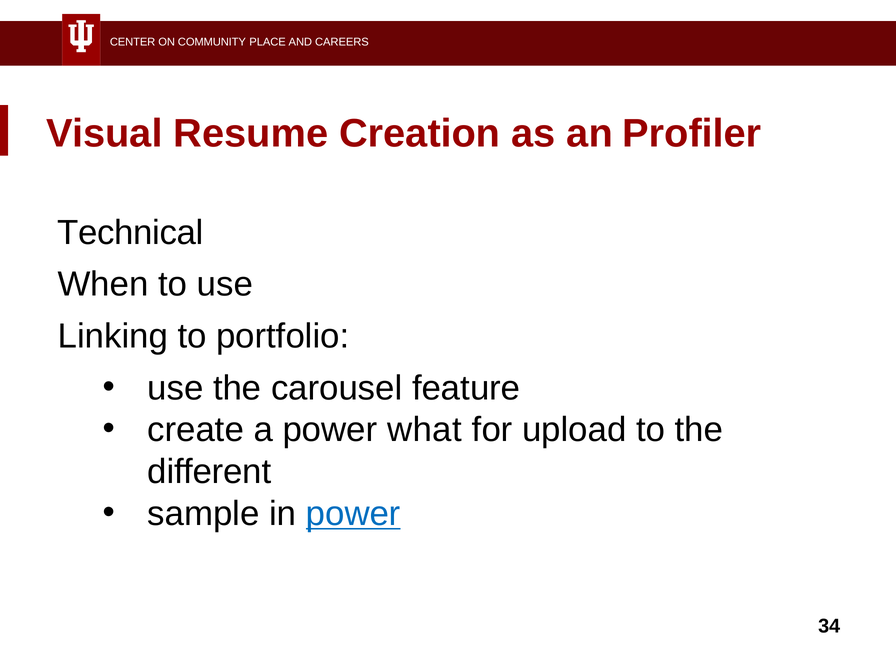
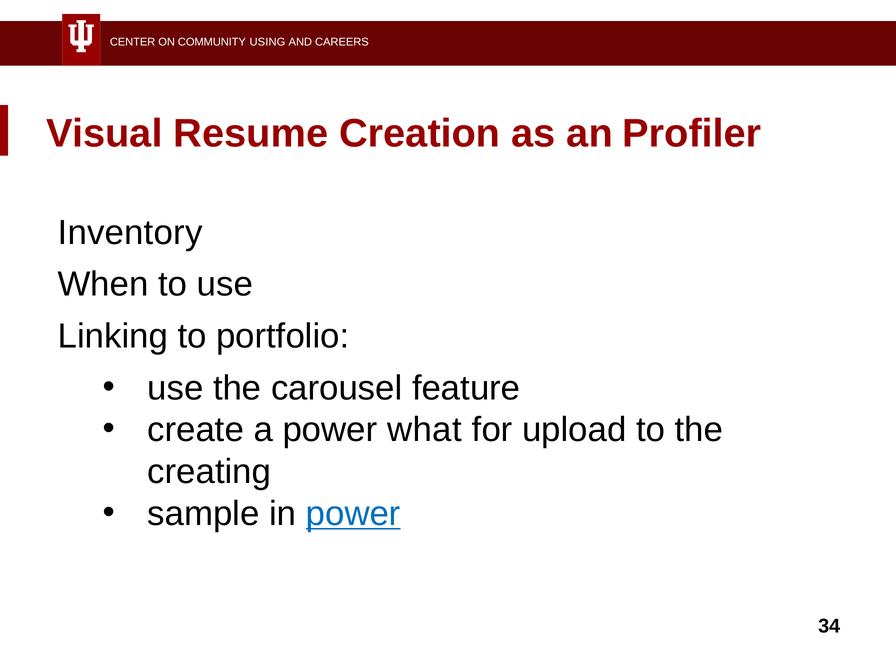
PLACE: PLACE -> USING (267, 42)
Technical: Technical -> Inventory (130, 233)
different: different -> creating (209, 472)
